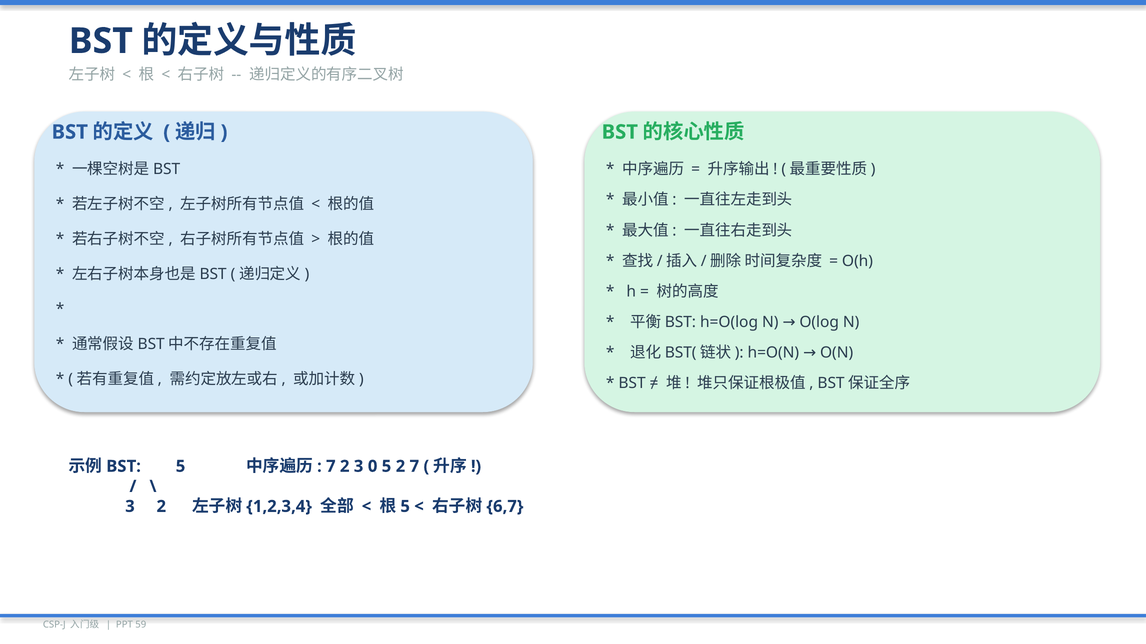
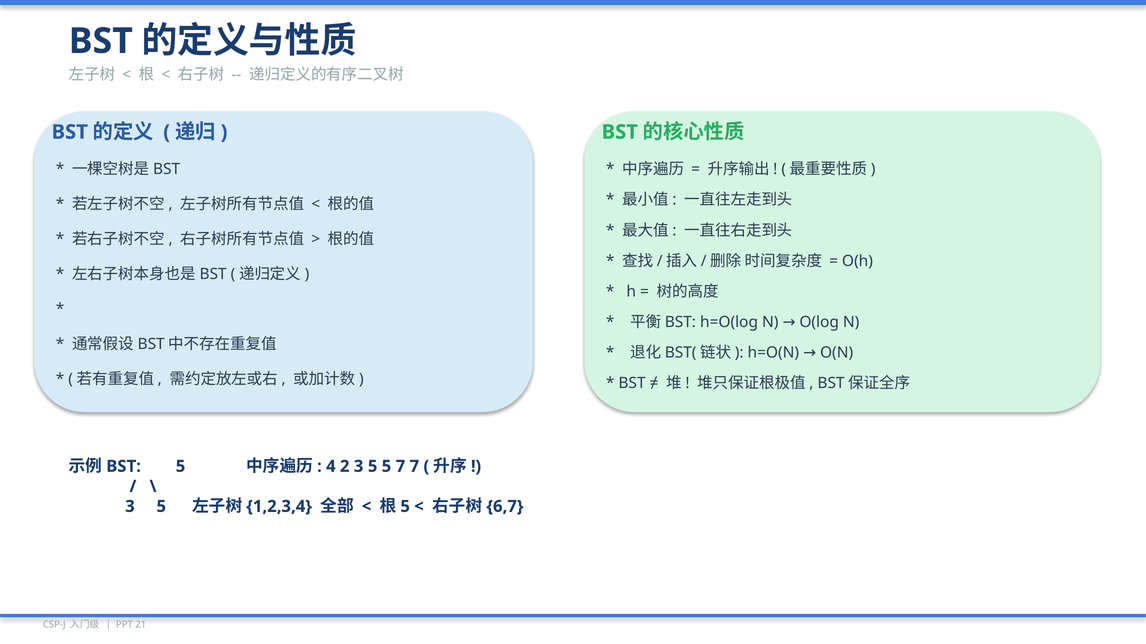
7: 7 -> 4 (331, 467)
2 3 0: 0 -> 5 (373, 467)
5 2: 2 -> 7 (400, 467)
2: 2 -> 5 (161, 507)
59: 59 -> 21 (141, 625)
